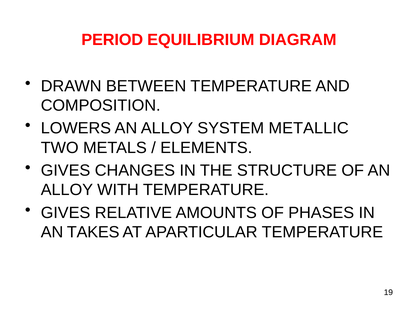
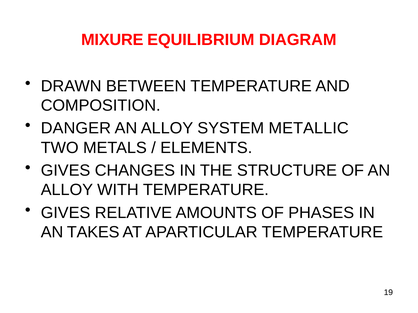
PERIOD: PERIOD -> MIXURE (112, 40)
LOWERS: LOWERS -> DANGER (76, 128)
